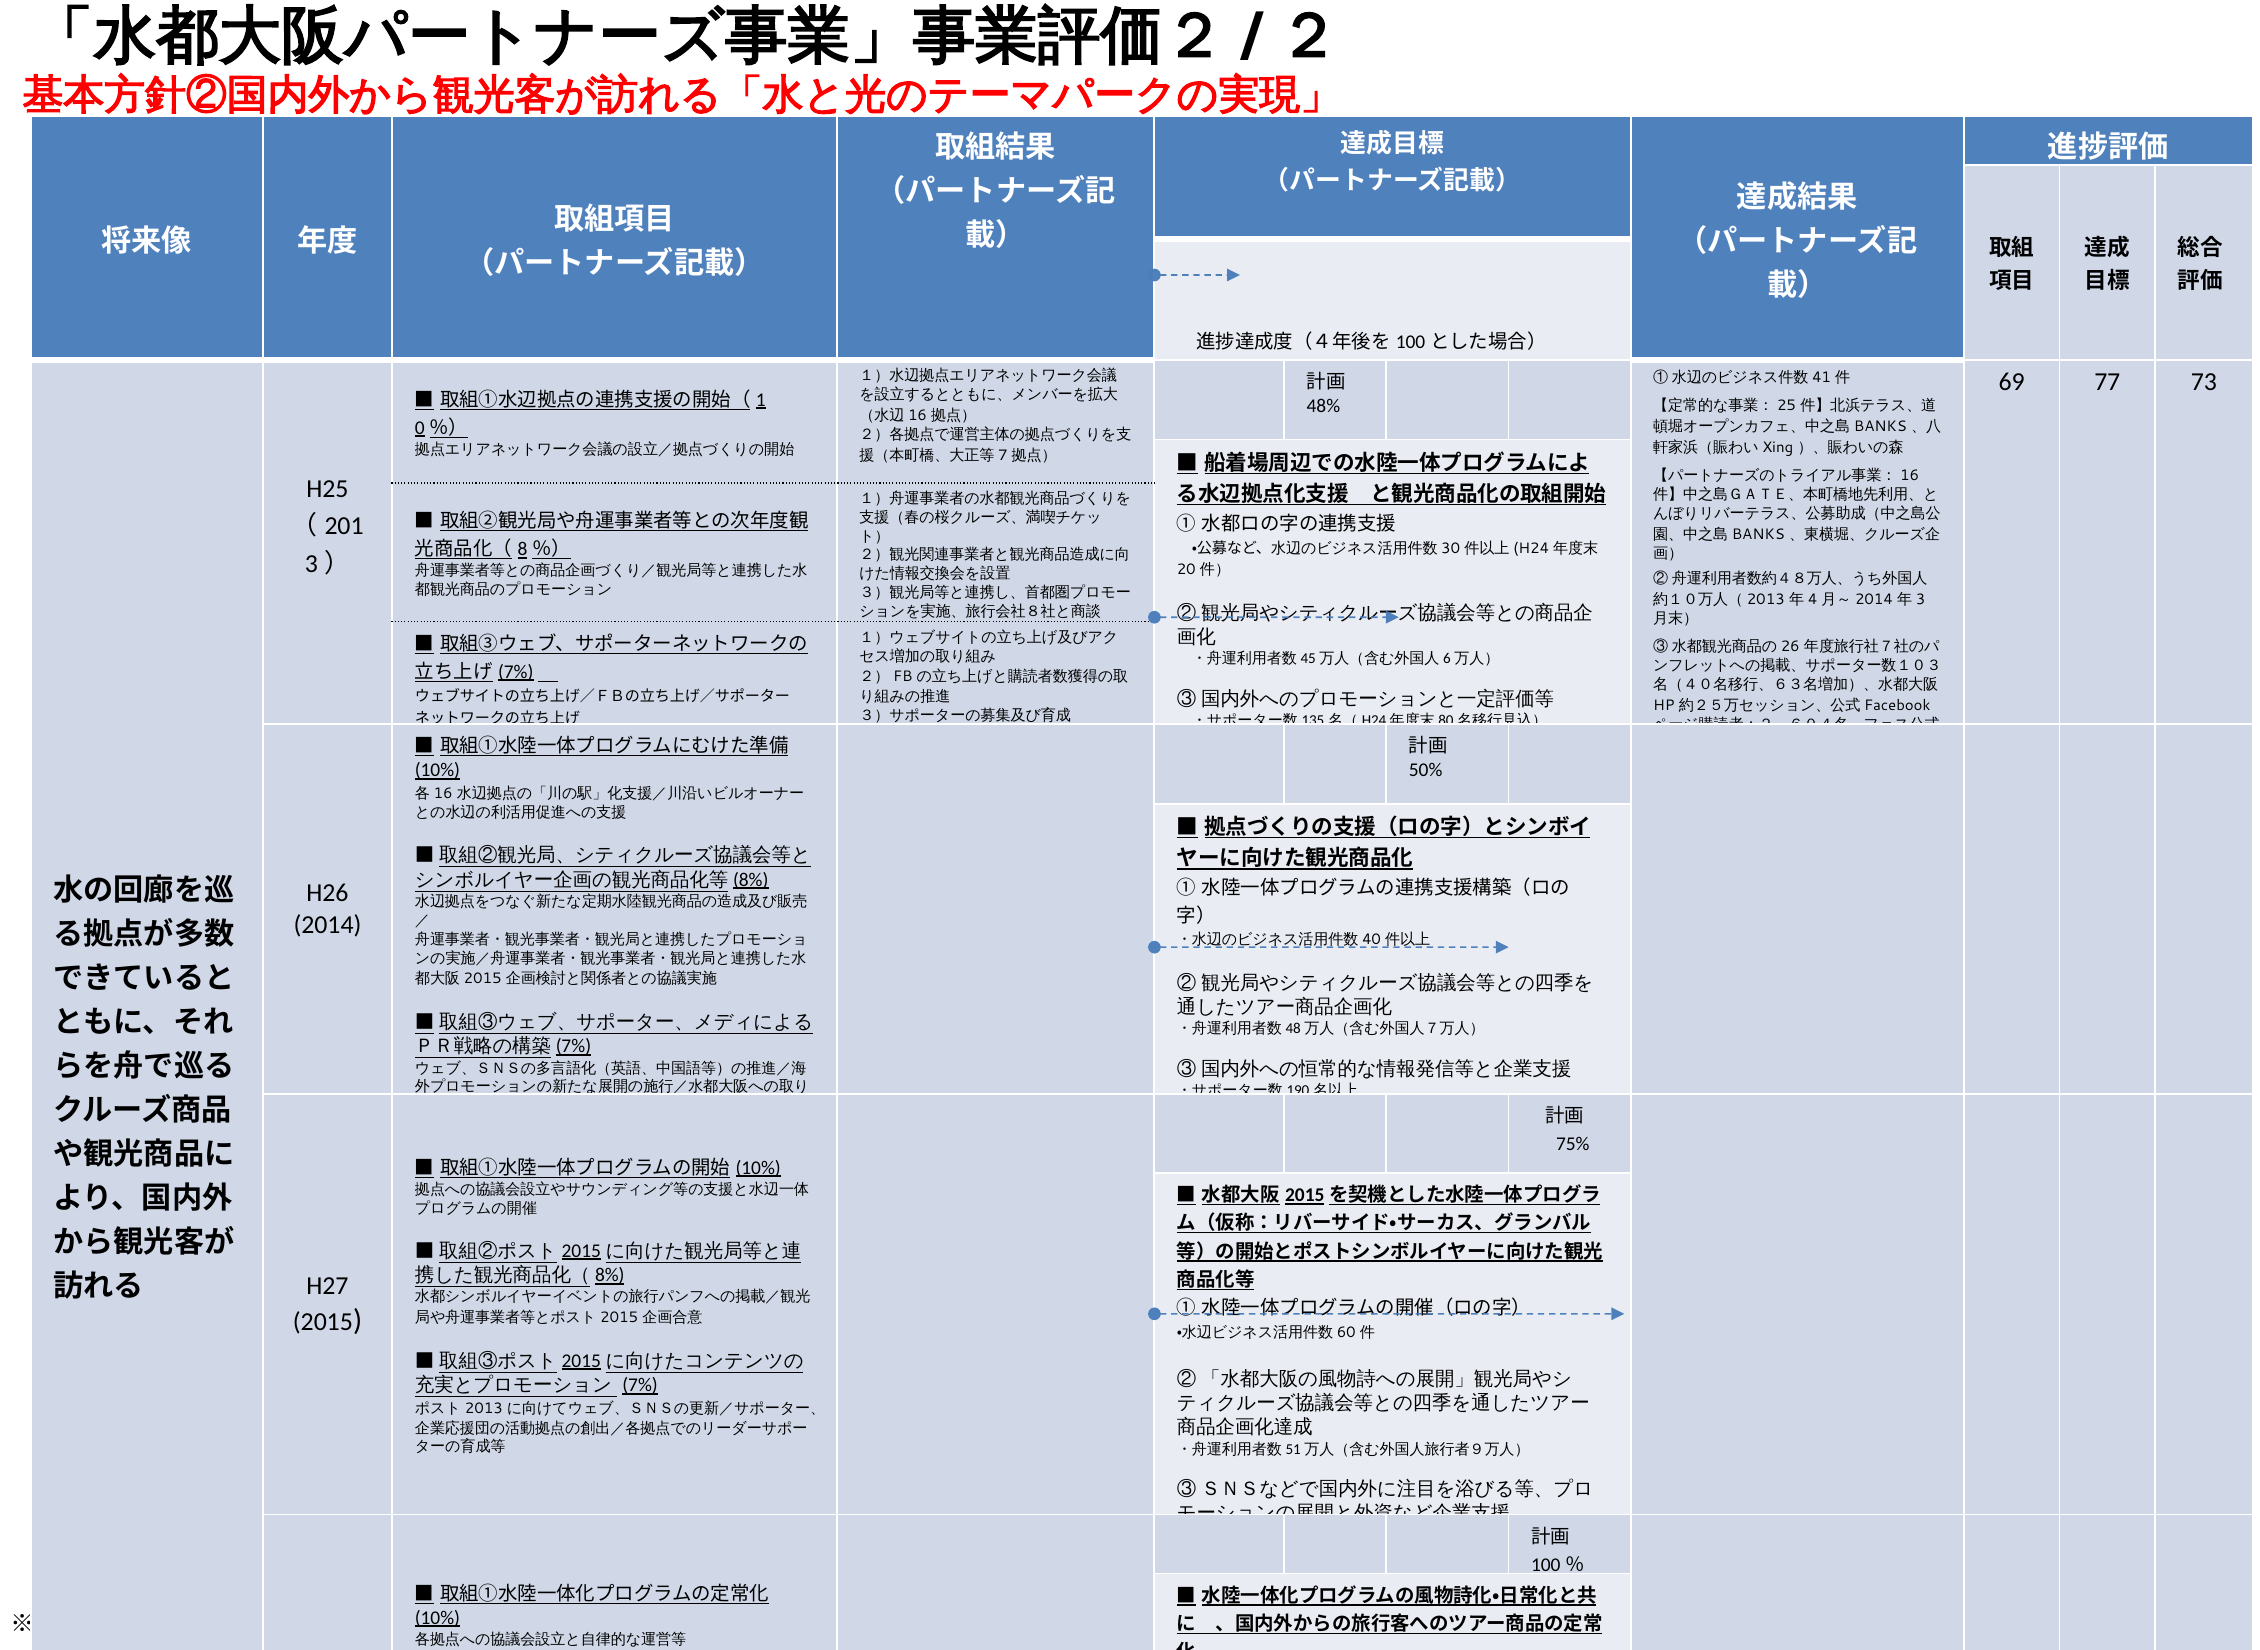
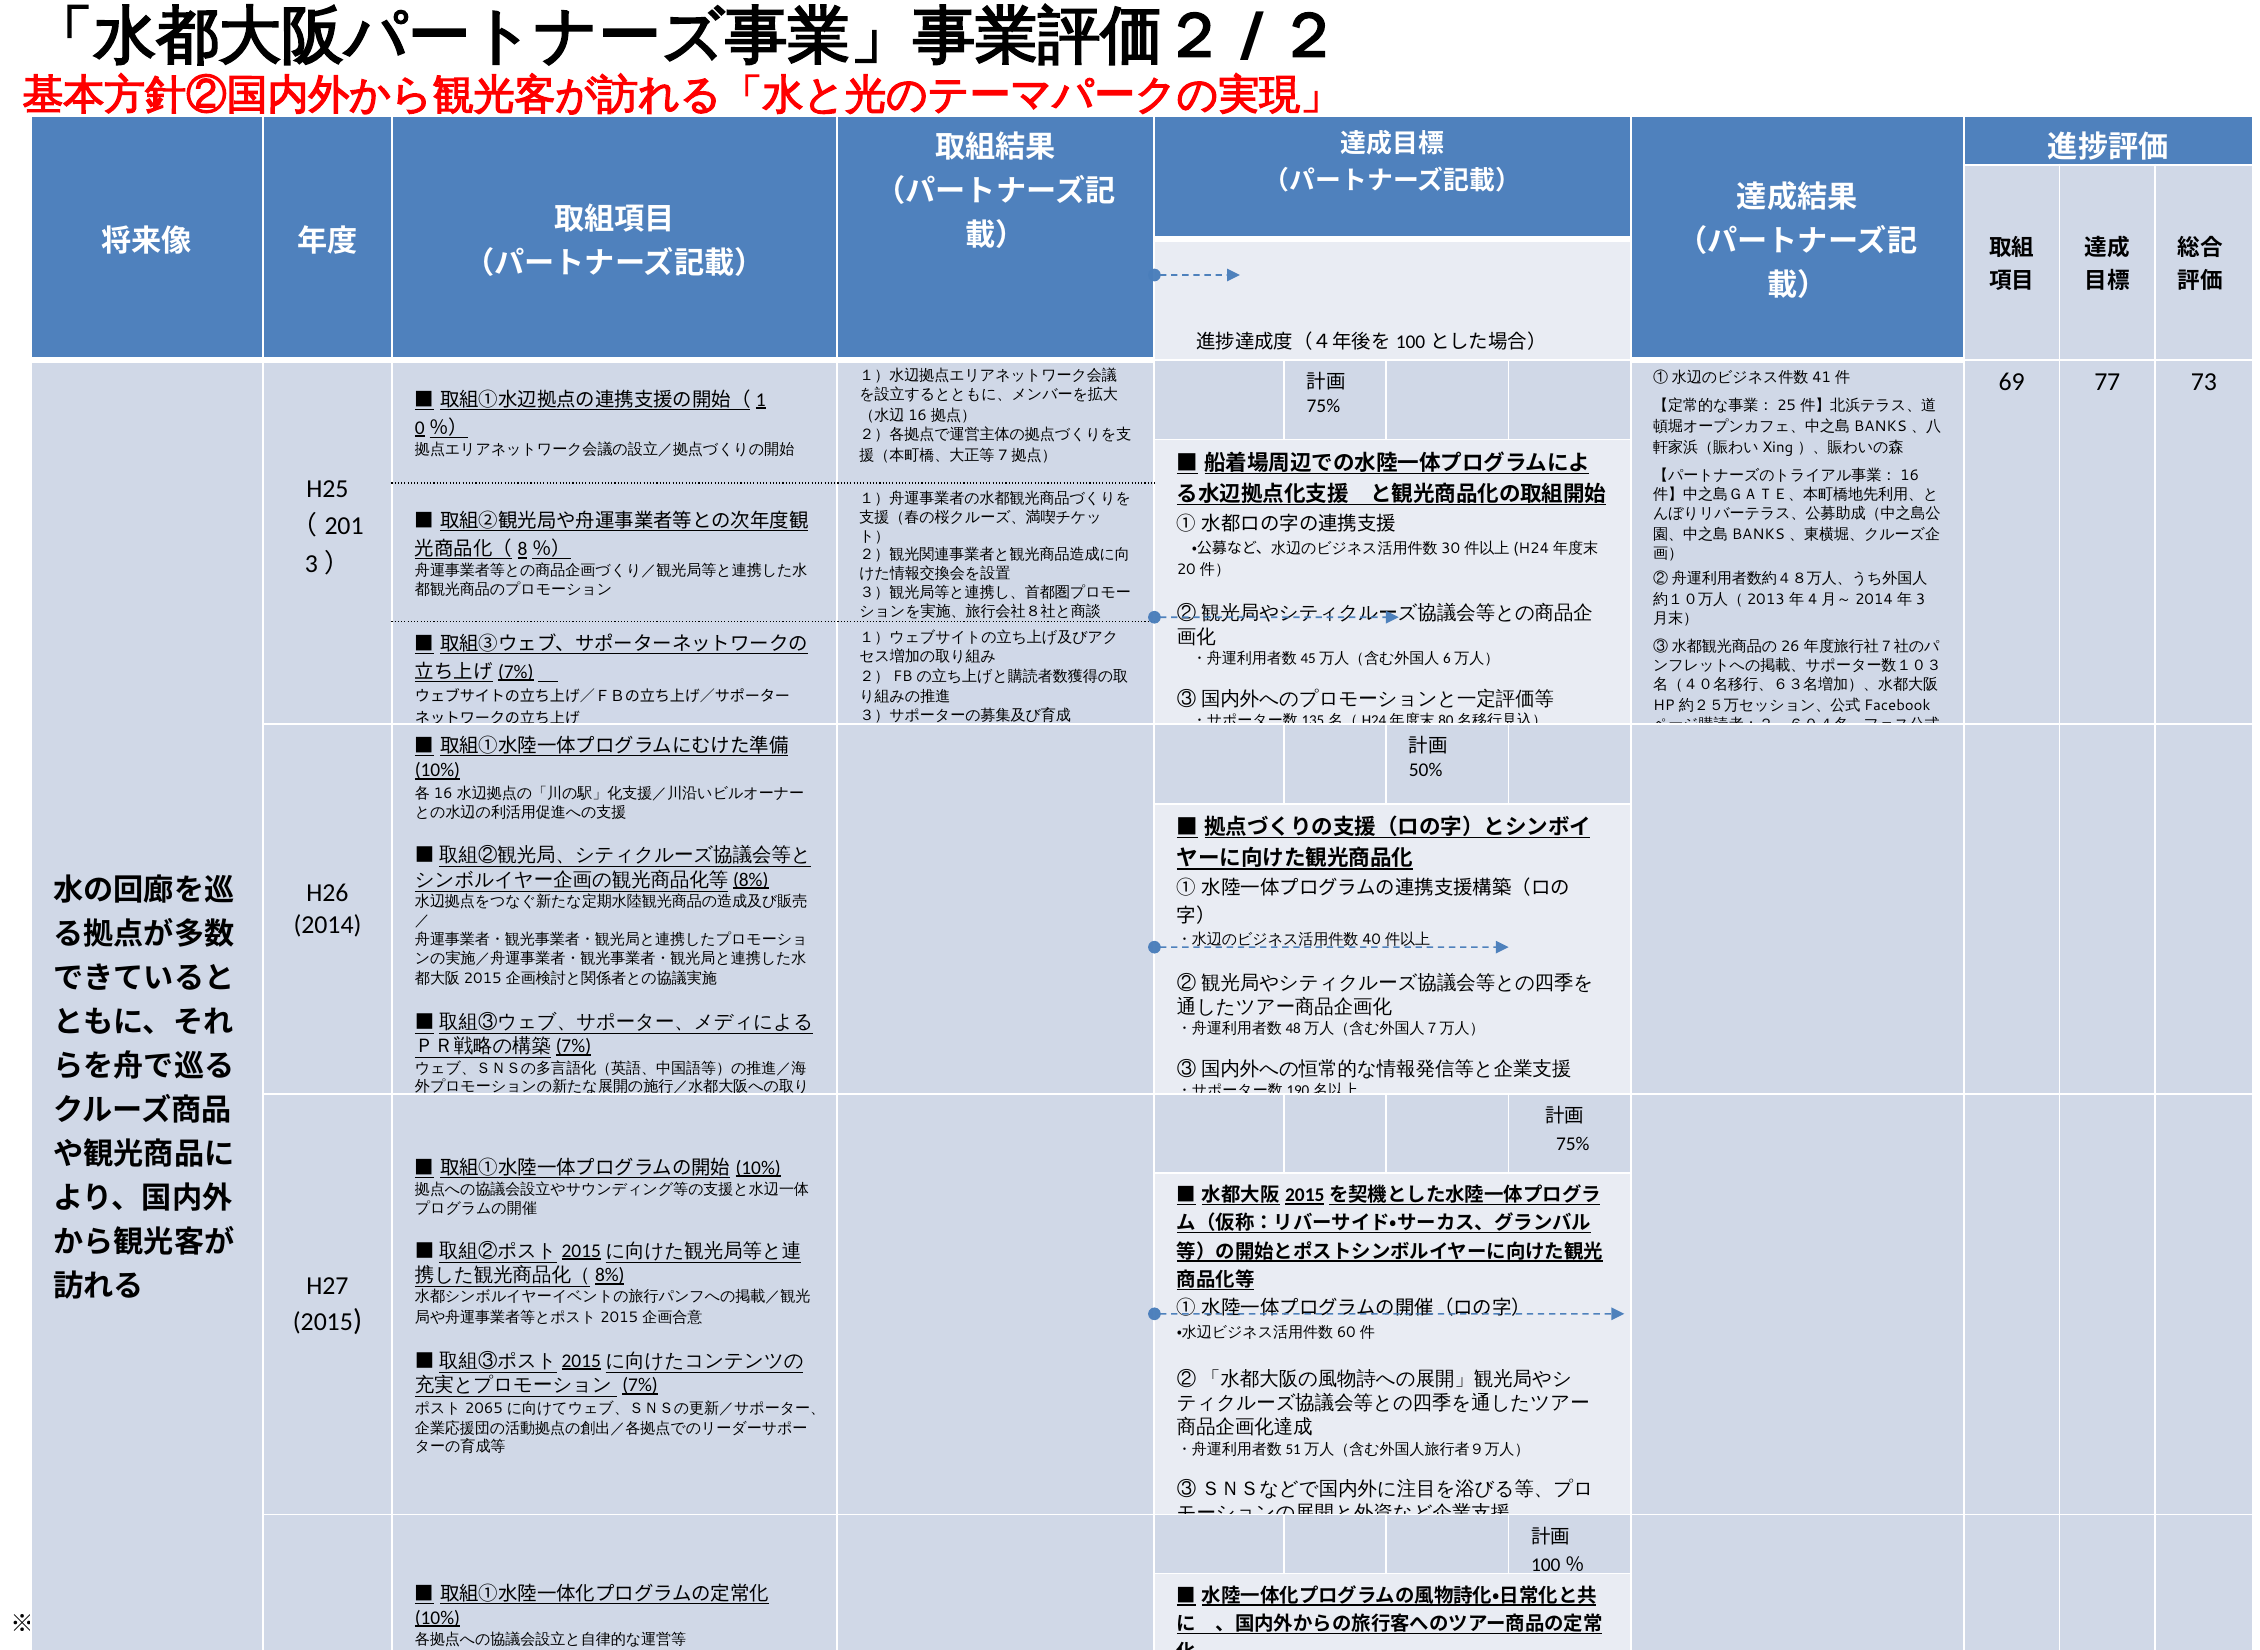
48%: 48% -> 75% (1323, 406)
2013: 2013 -> 2065 (484, 1408)
